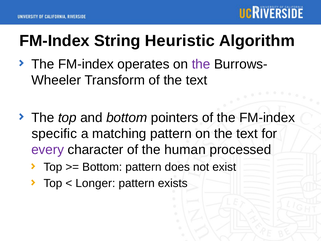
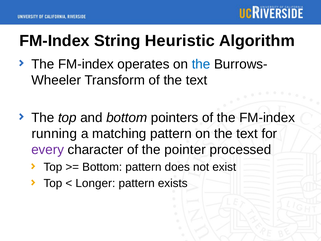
the colour: purple -> blue (201, 64)
specific: specific -> running (54, 134)
human: human -> pointer (185, 150)
